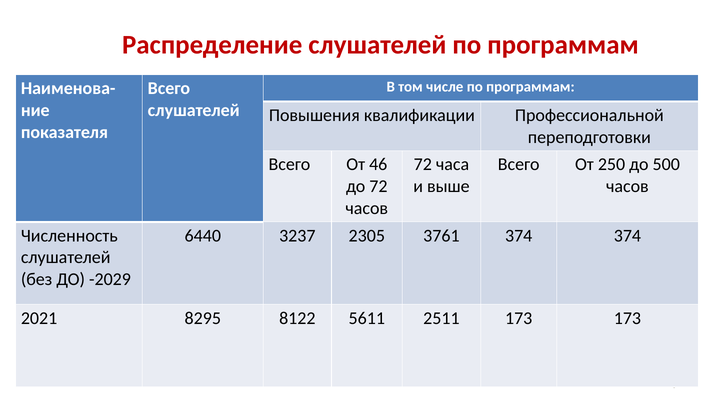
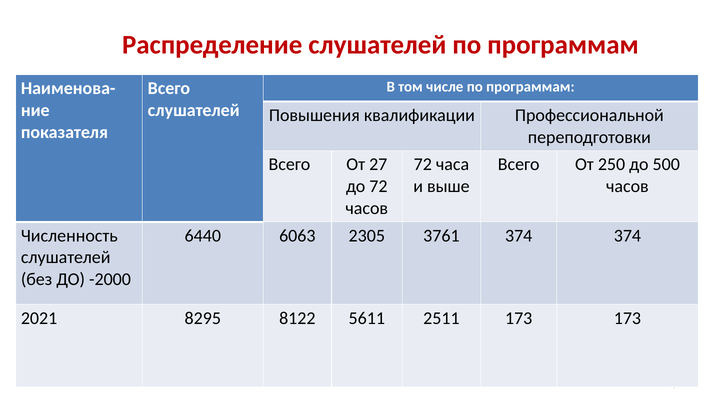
46: 46 -> 27 (378, 164)
3237: 3237 -> 6063 (297, 236)
-2029: -2029 -> -2000 (110, 279)
